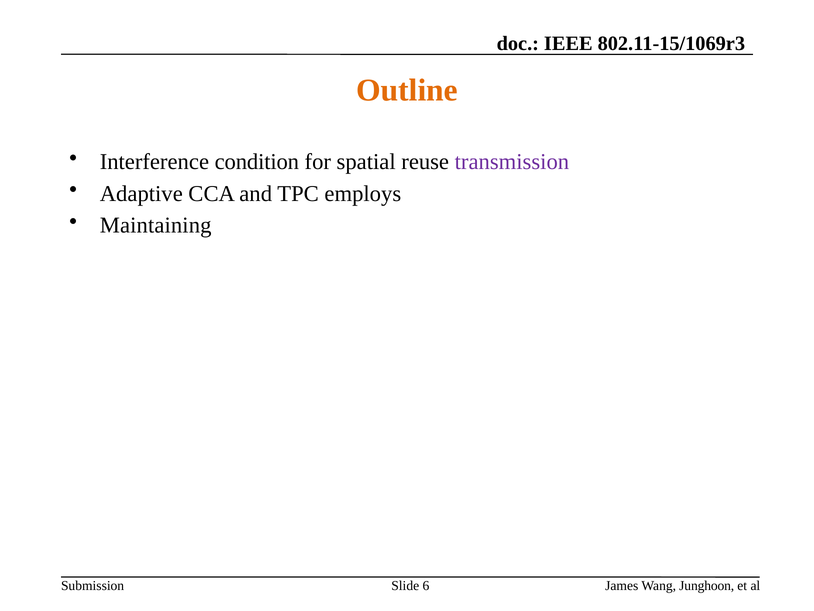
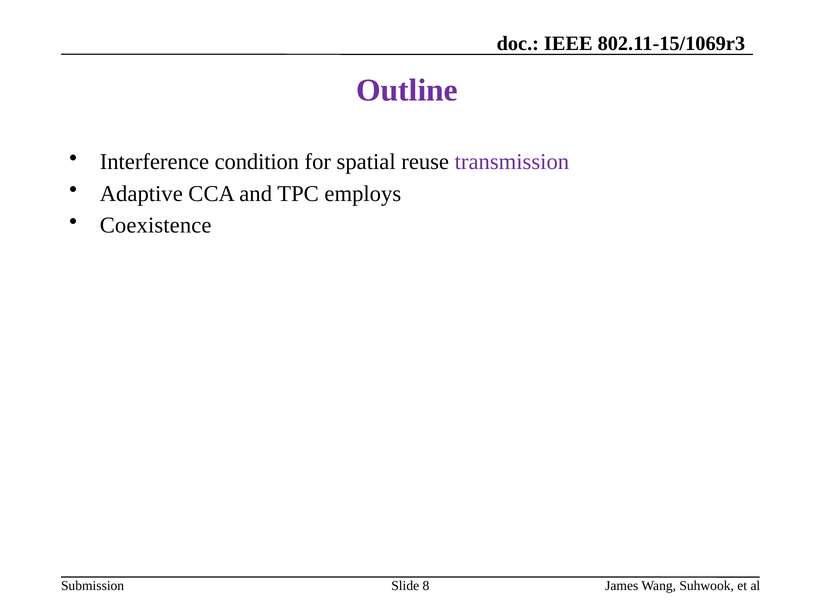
Outline colour: orange -> purple (407, 90)
Maintaining: Maintaining -> Coexistence (156, 225)
6: 6 -> 8 (426, 586)
Junghoon: Junghoon -> Suhwook (707, 586)
